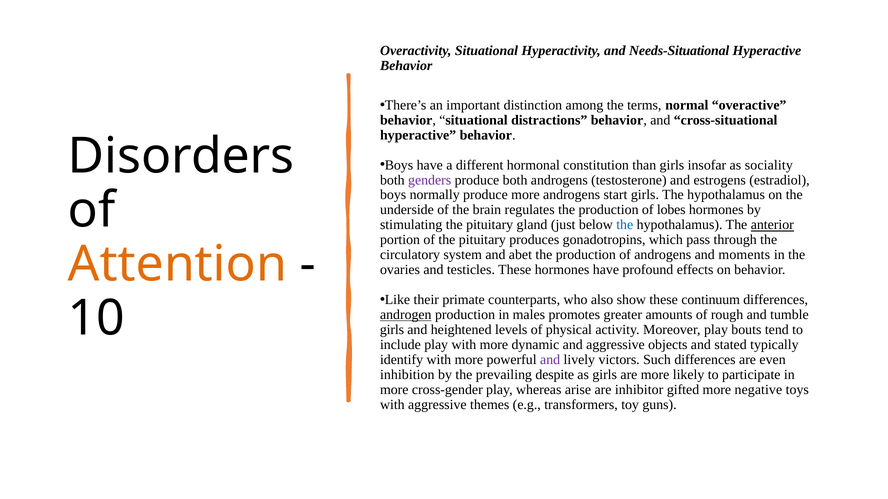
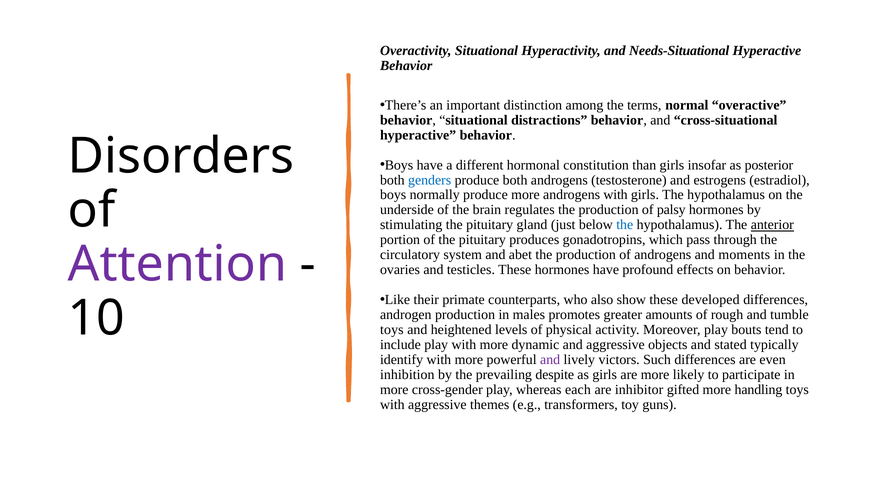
sociality: sociality -> posterior (769, 165)
genders colour: purple -> blue (430, 180)
androgens start: start -> with (616, 195)
lobes: lobes -> palsy (671, 210)
Attention colour: orange -> purple (177, 264)
continuum: continuum -> developed (711, 300)
androgen underline: present -> none (406, 315)
girls: girls -> toys (392, 330)
arise: arise -> each (578, 390)
negative: negative -> handling (758, 390)
